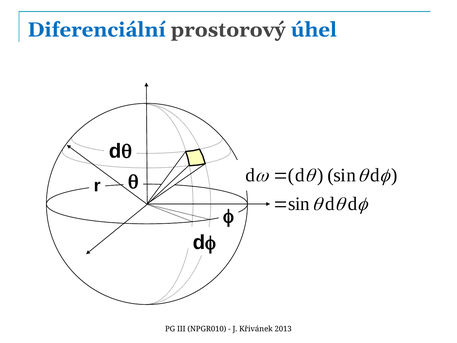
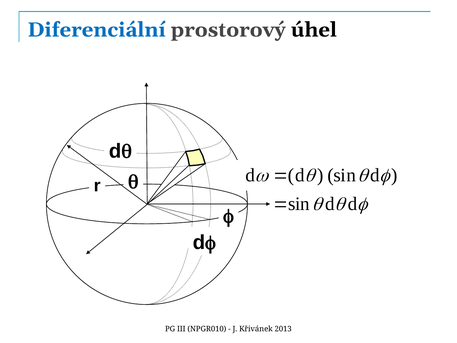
úhel colour: blue -> black (314, 30)
